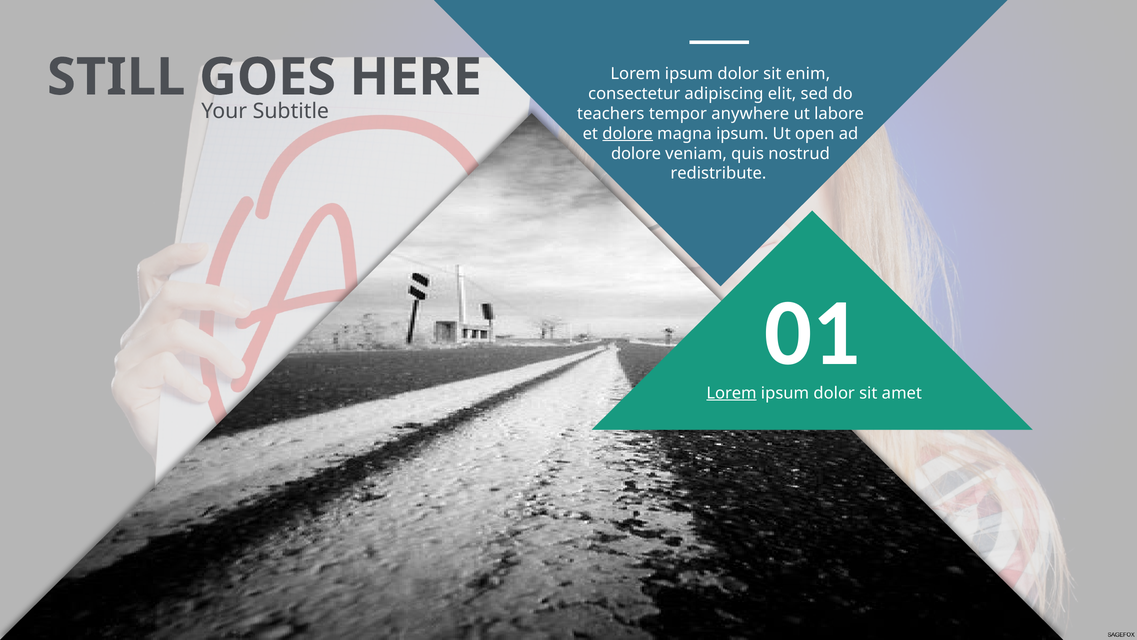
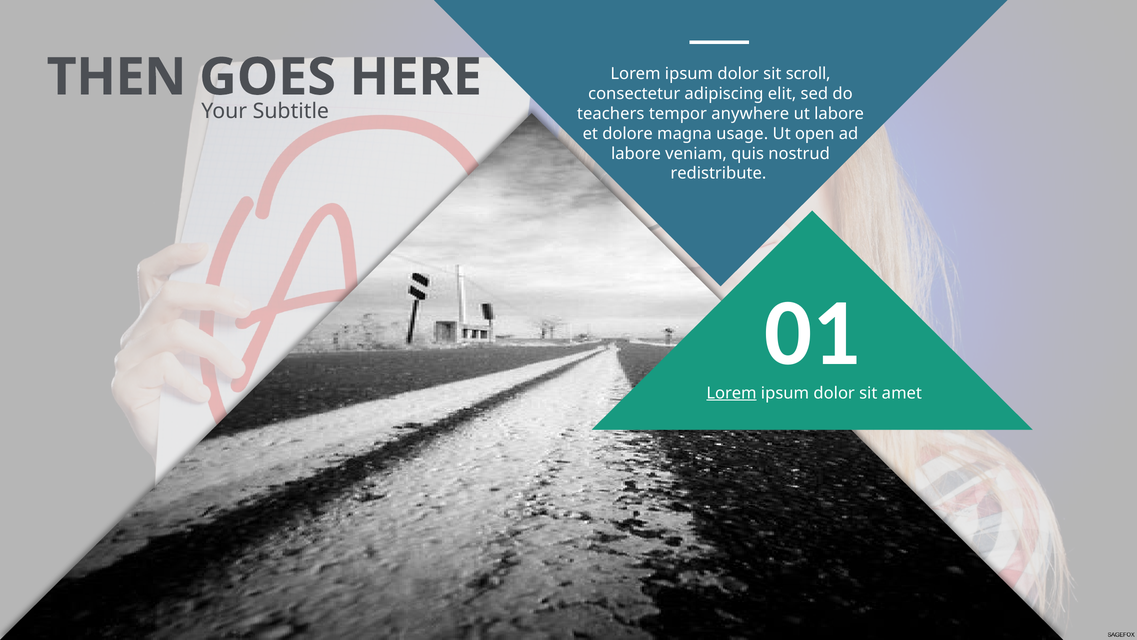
STILL: STILL -> THEN (117, 77)
enim: enim -> scroll (808, 74)
dolore underline: present -> none (628, 134)
magna ipsum: ipsum -> usage (742, 134)
dolore: dolore -> labore (636, 153)
